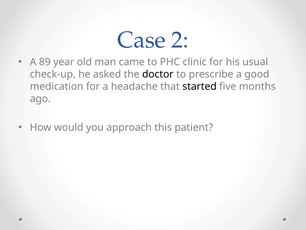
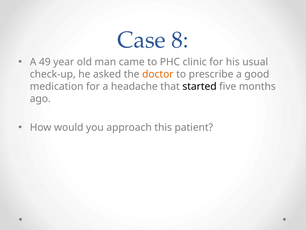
2: 2 -> 8 (180, 40)
89: 89 -> 49 (45, 62)
doctor colour: black -> orange (158, 74)
